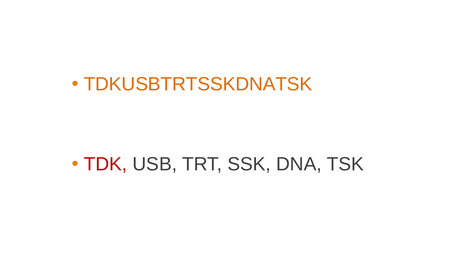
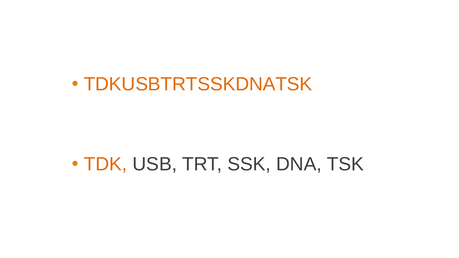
TDK colour: red -> orange (105, 164)
